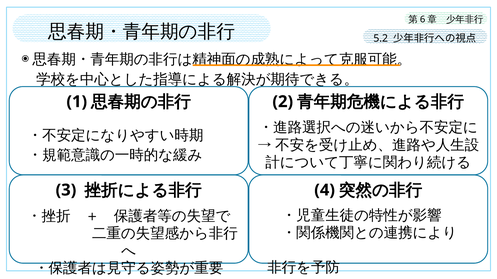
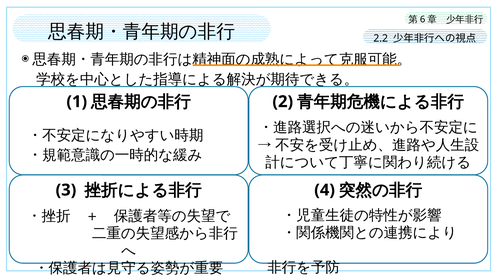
5.2: 5.2 -> 2.2 (381, 39)
